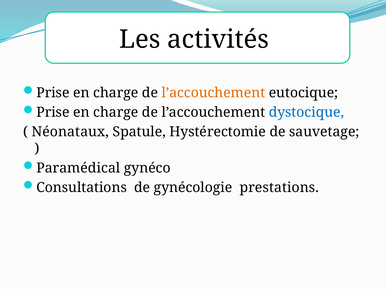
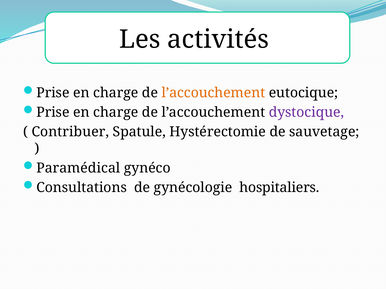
dystocique colour: blue -> purple (306, 113)
Néonataux: Néonataux -> Contribuer (70, 132)
prestations: prestations -> hospitaliers (279, 188)
